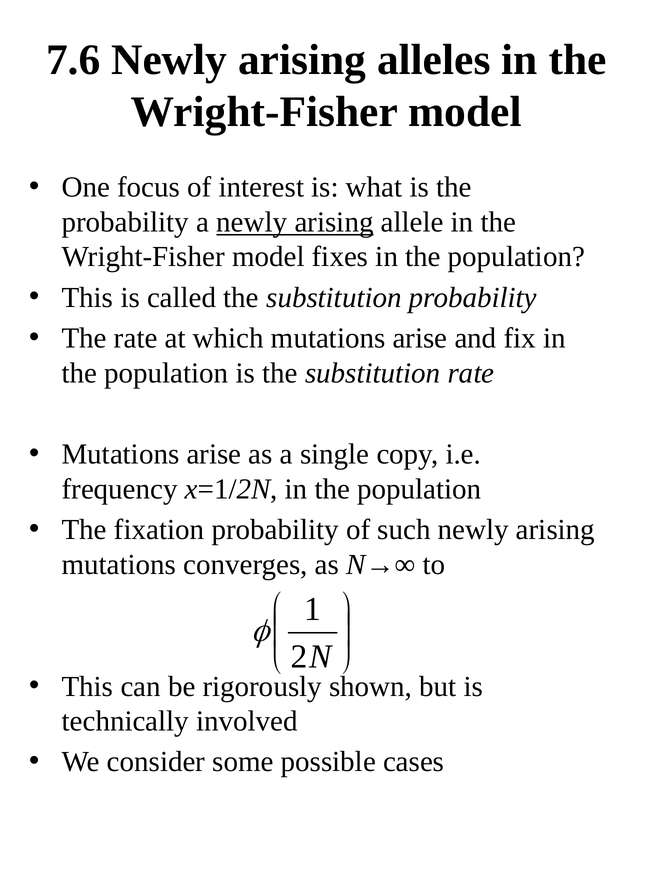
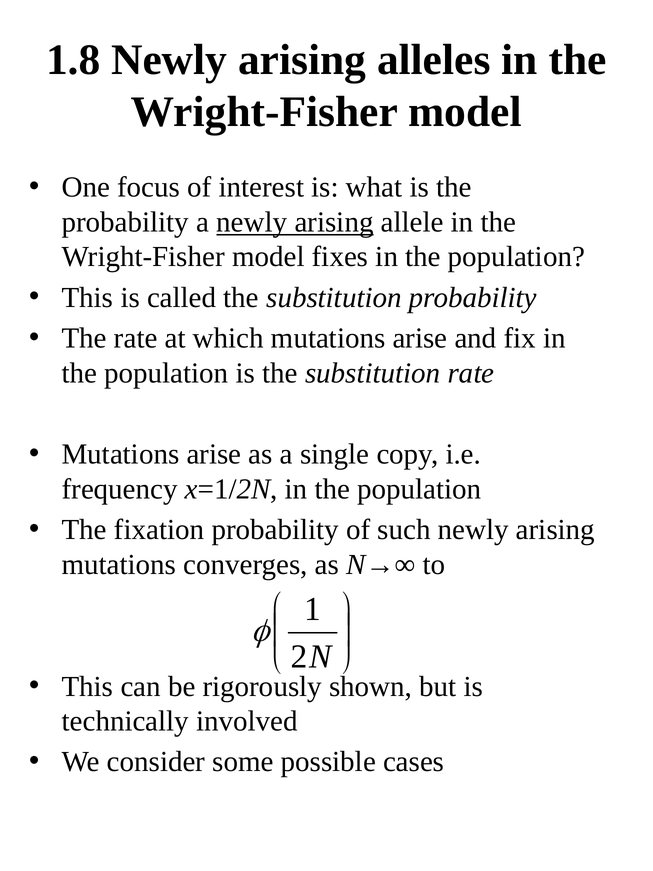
7.6: 7.6 -> 1.8 (73, 60)
